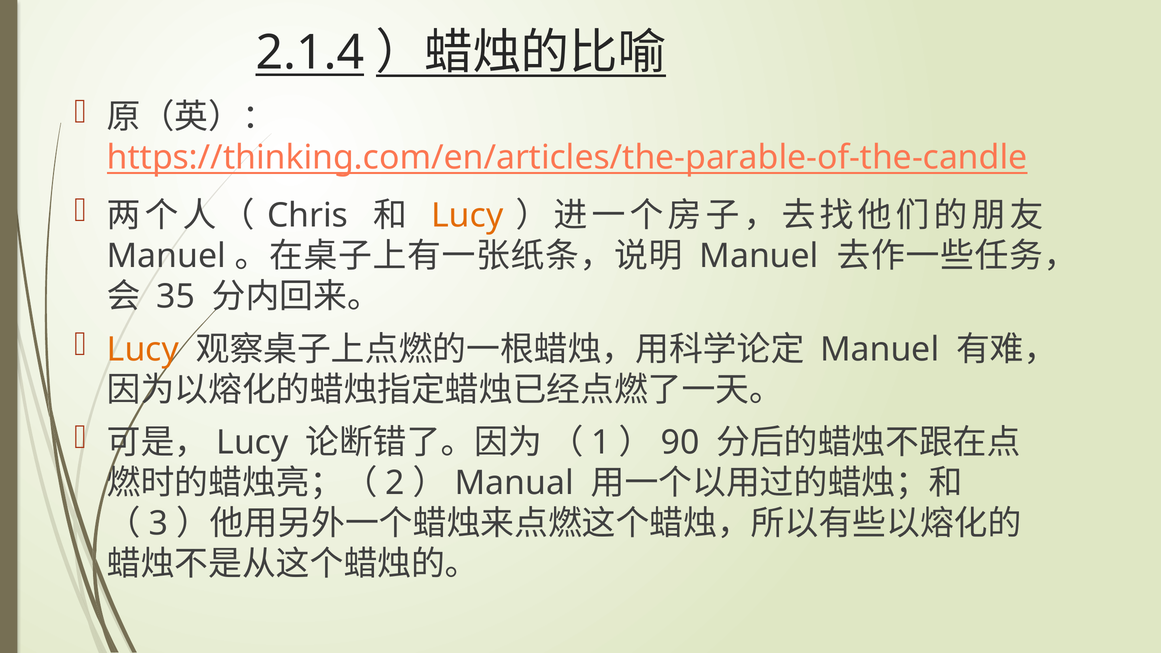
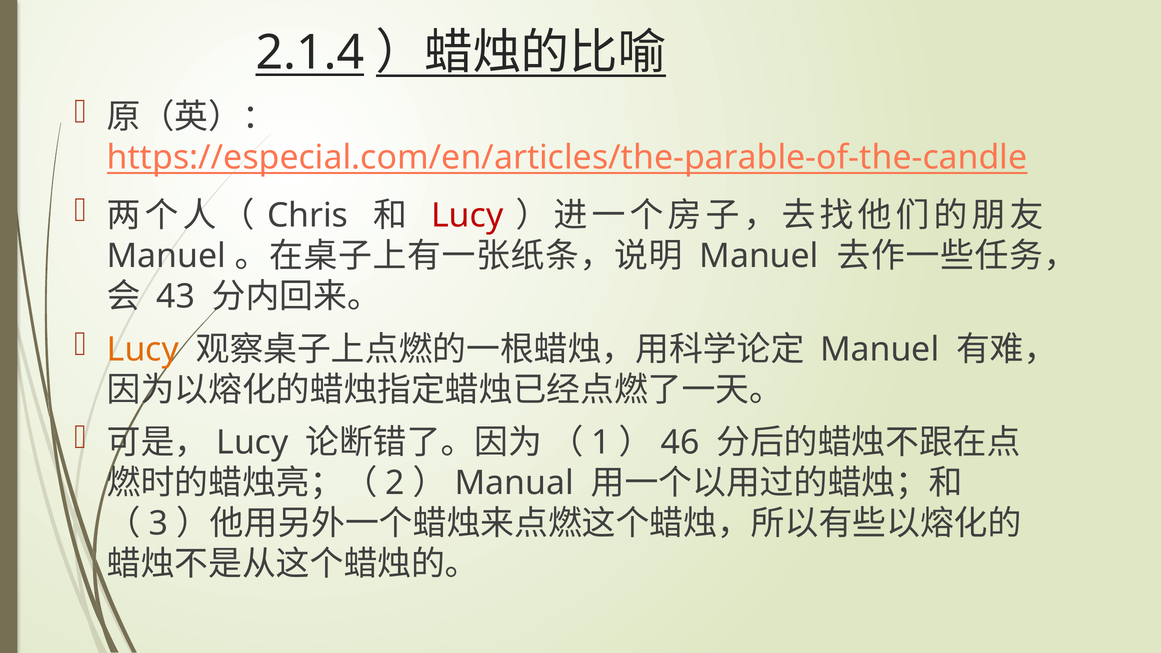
https://thinking.com/en/articles/the-parable-of-the-candle: https://thinking.com/en/articles/the-parable-of-the-candle -> https://especial.com/en/articles/the-parable-of-the-candle (567, 158)
Lucy colour: orange -> red (467, 216)
35: 35 -> 43 (176, 297)
90: 90 -> 46 (680, 443)
